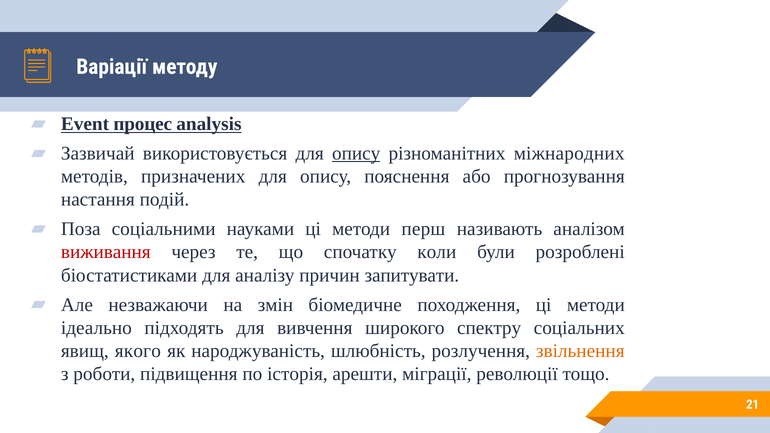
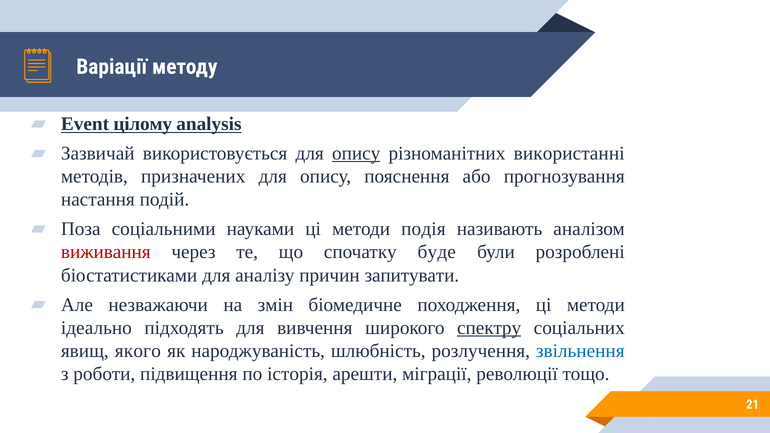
процес: процес -> цілому (143, 124)
міжнародних: міжнародних -> використанні (569, 153)
перш: перш -> подія (423, 229)
коли: коли -> буде (437, 252)
спектру underline: none -> present (489, 328)
звільнення colour: orange -> blue (580, 351)
